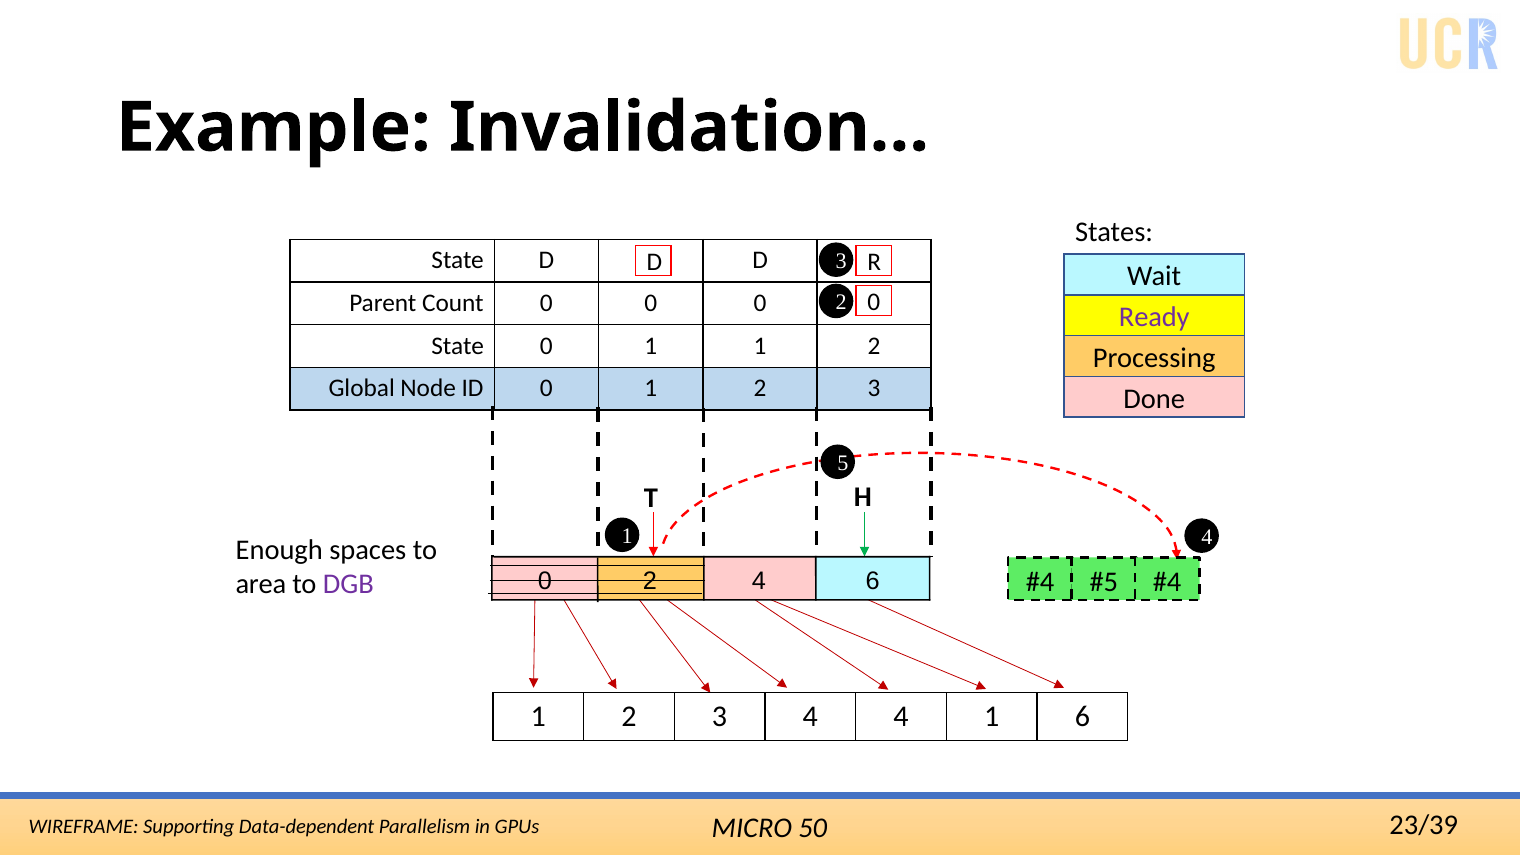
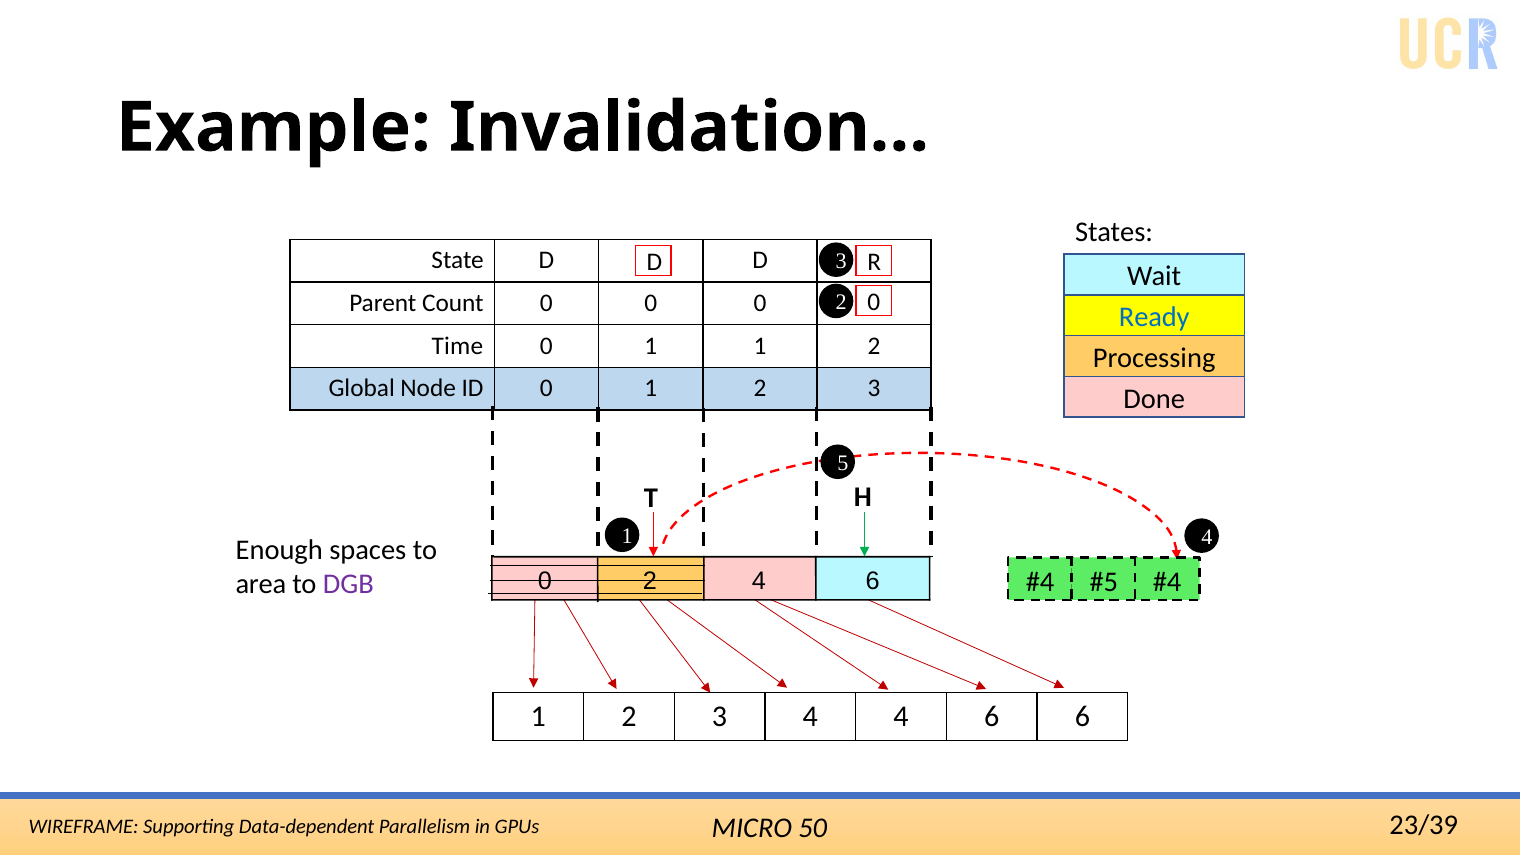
Ready colour: purple -> blue (1154, 317)
State: State -> Time (457, 346)
4 4 1: 1 -> 6 (992, 717)
